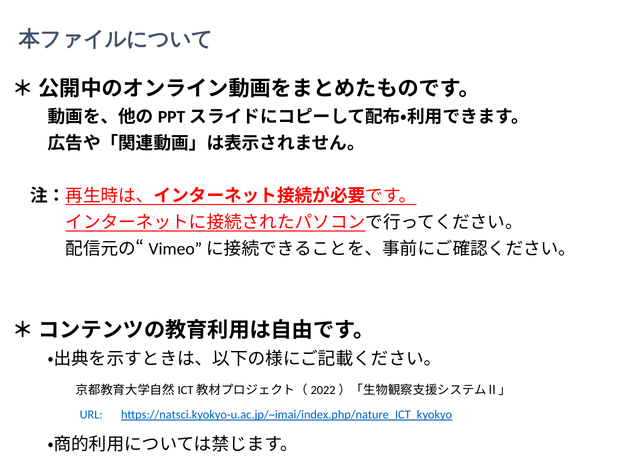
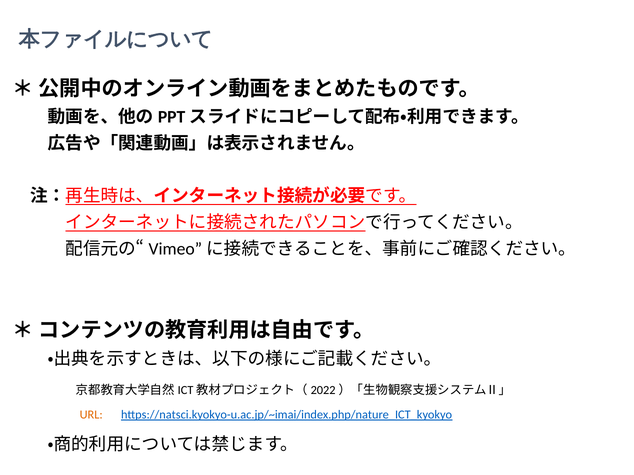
URL colour: blue -> orange (91, 415)
